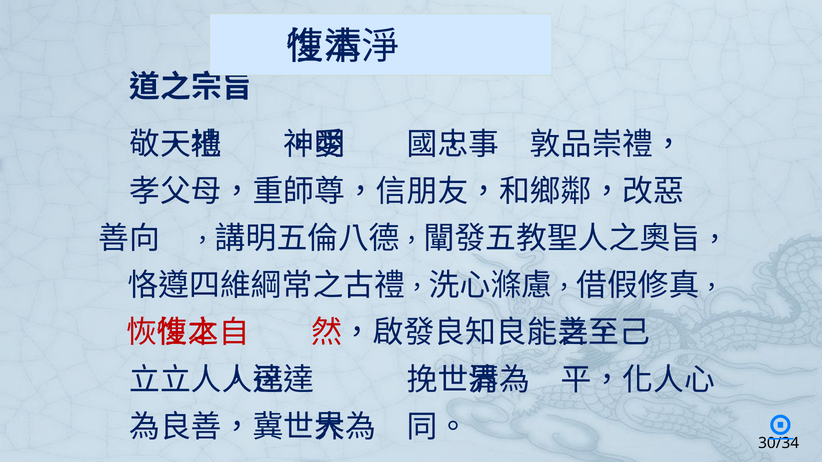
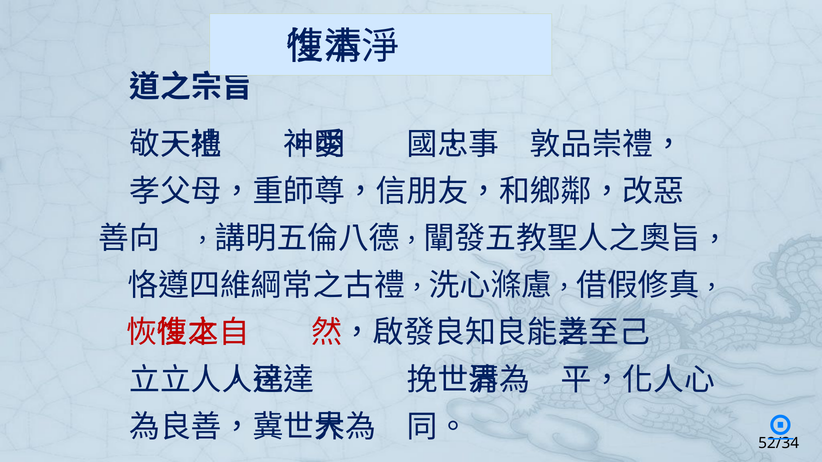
30/34: 30/34 -> 52/34 (779, 444)
